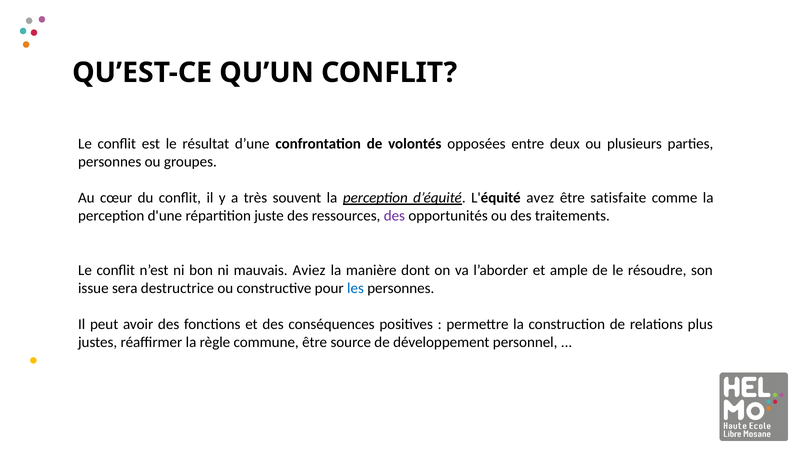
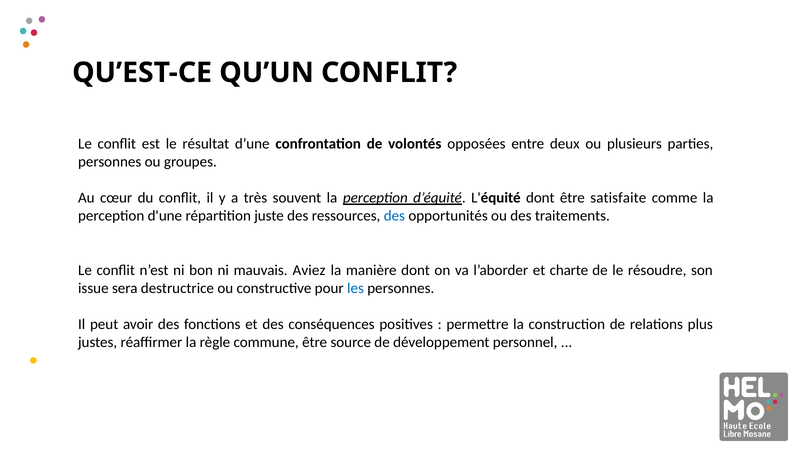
L'équité avez: avez -> dont (540, 198)
des colour: purple -> blue (394, 216)
ample: ample -> charte (569, 270)
